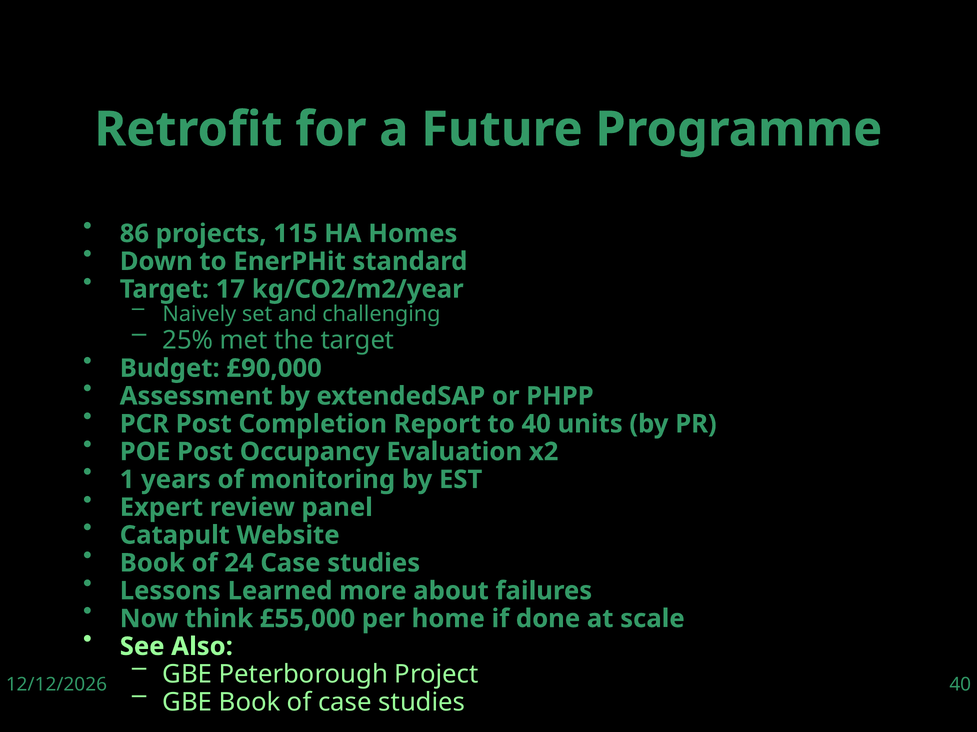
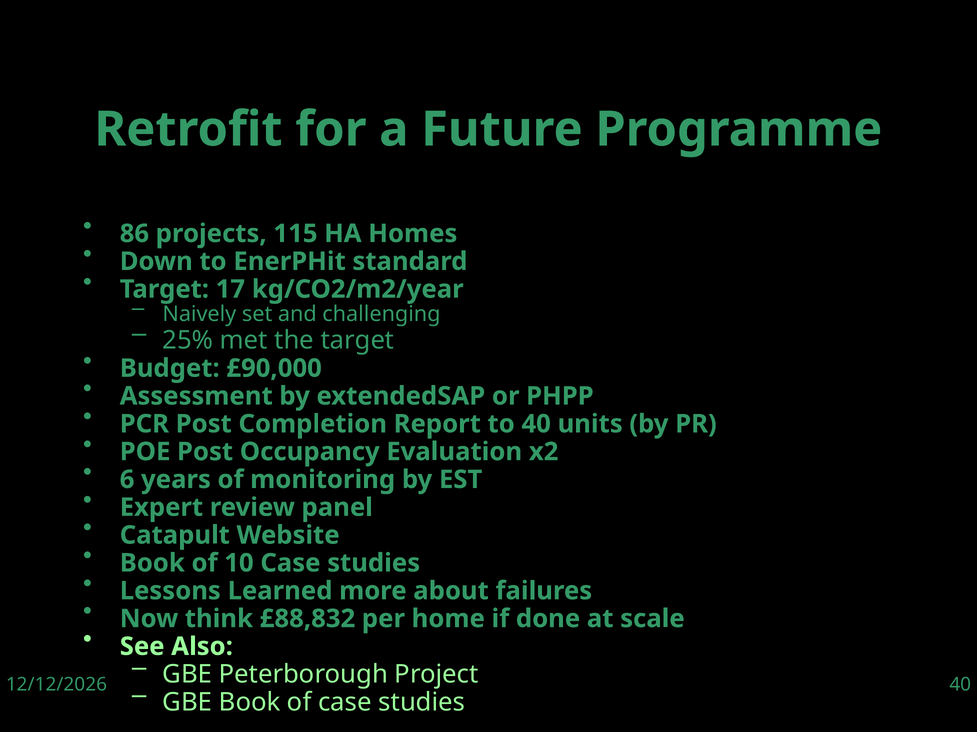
1: 1 -> 6 (127, 480)
24: 24 -> 10 (239, 564)
£55,000: £55,000 -> £88,832 (307, 619)
